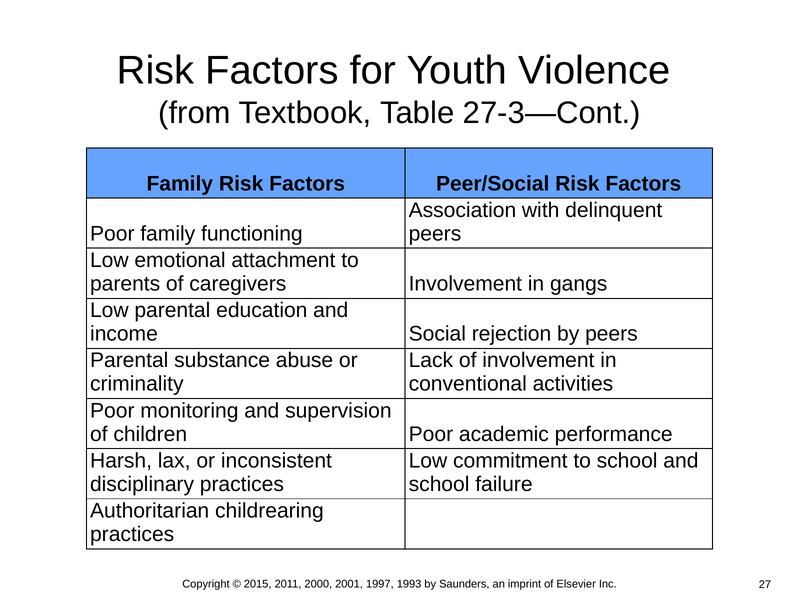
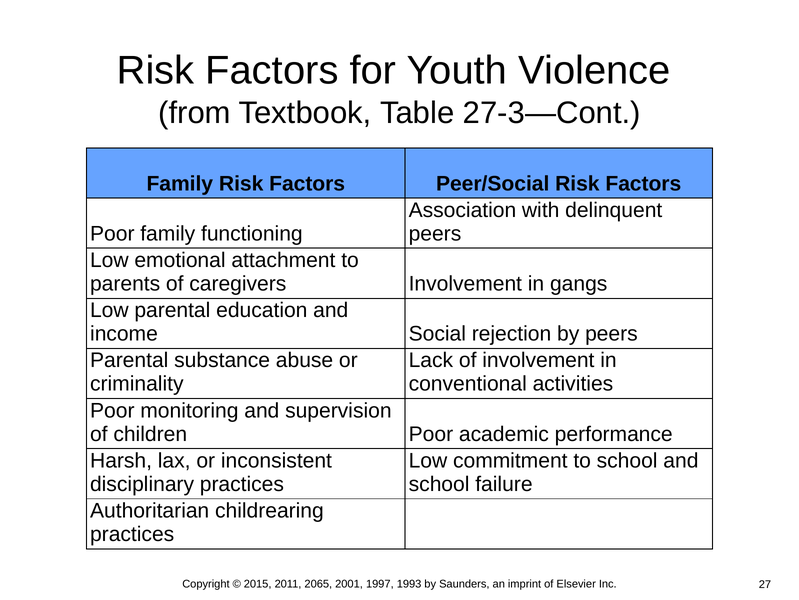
2000: 2000 -> 2065 (318, 583)
